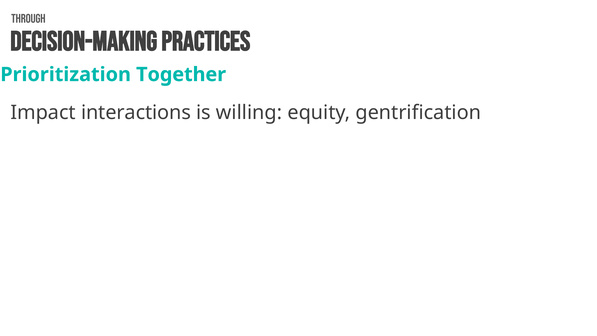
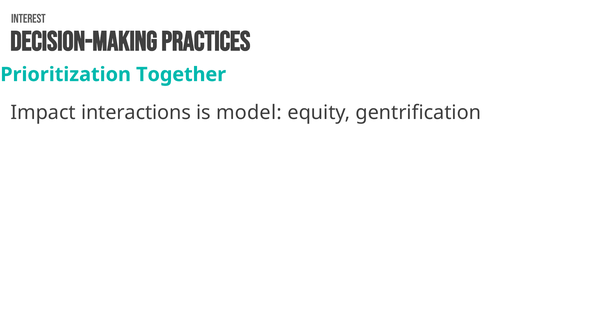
through: through -> interest (28, 19)
willing: willing -> model (249, 113)
